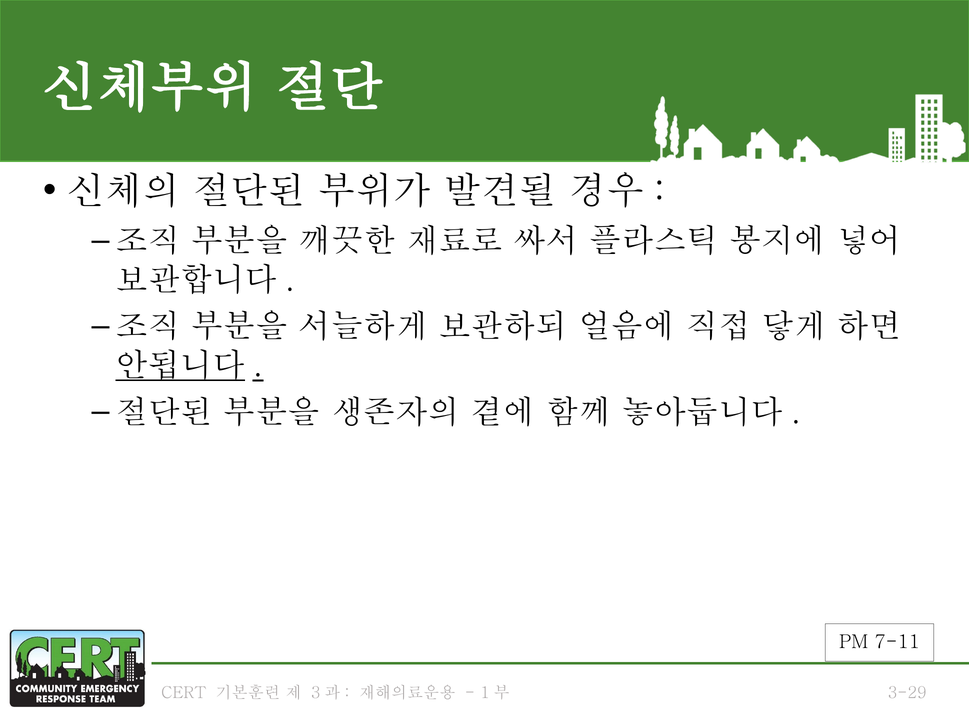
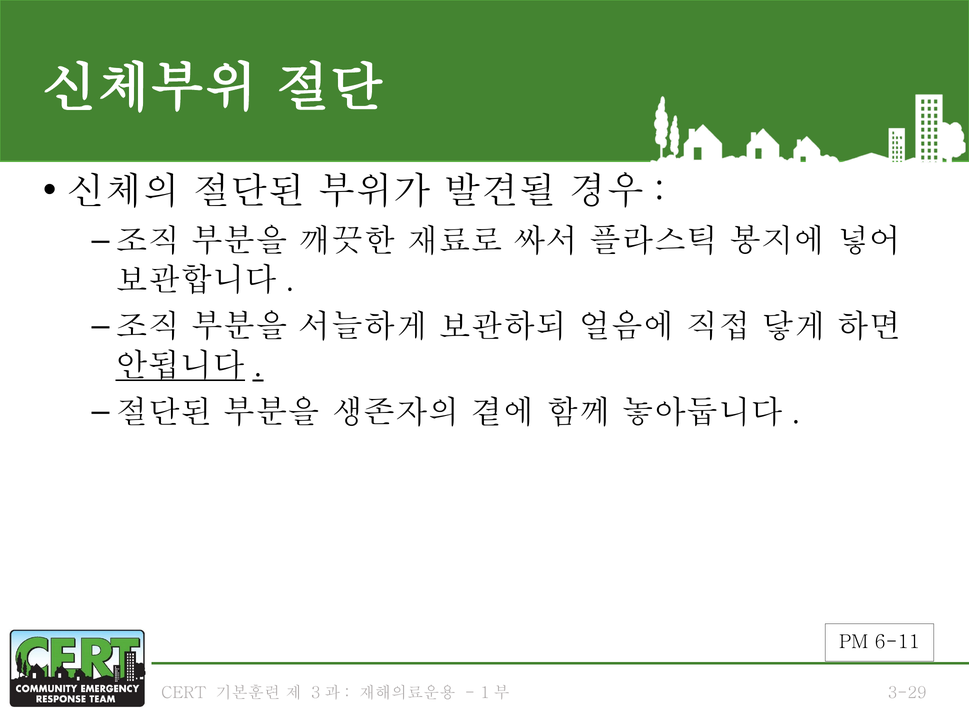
7-11: 7-11 -> 6-11 (897, 642)
